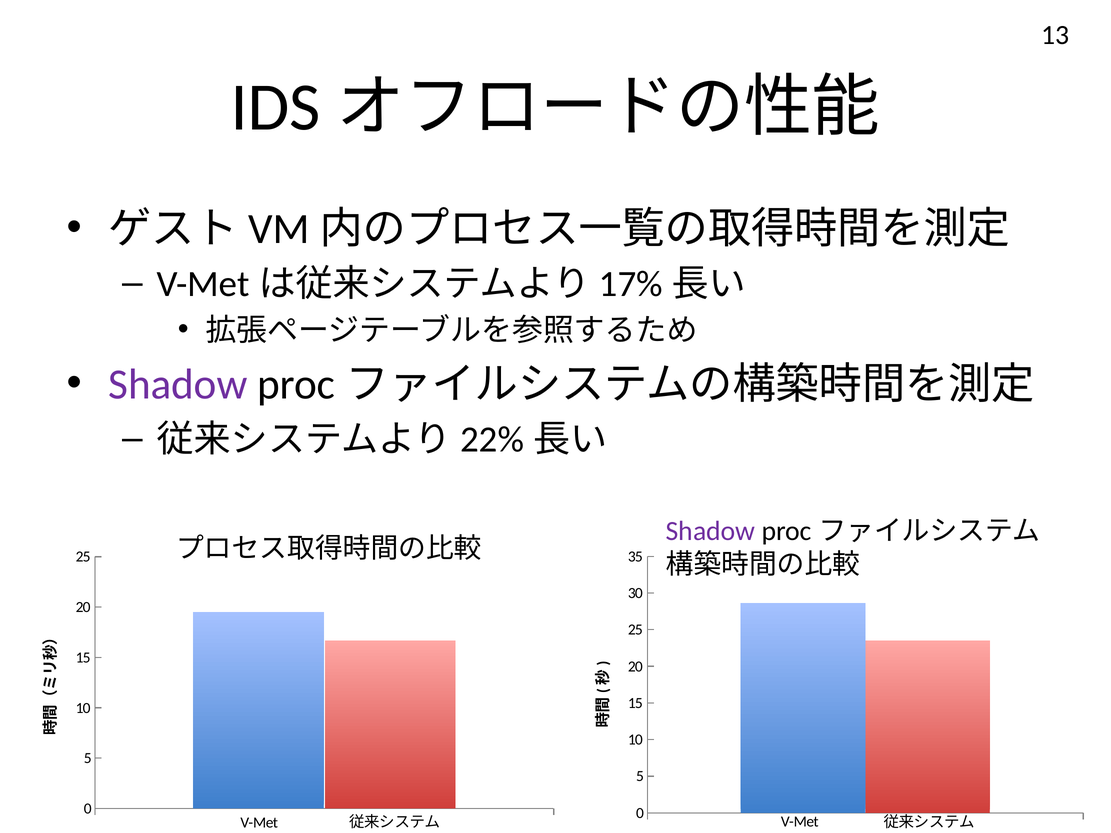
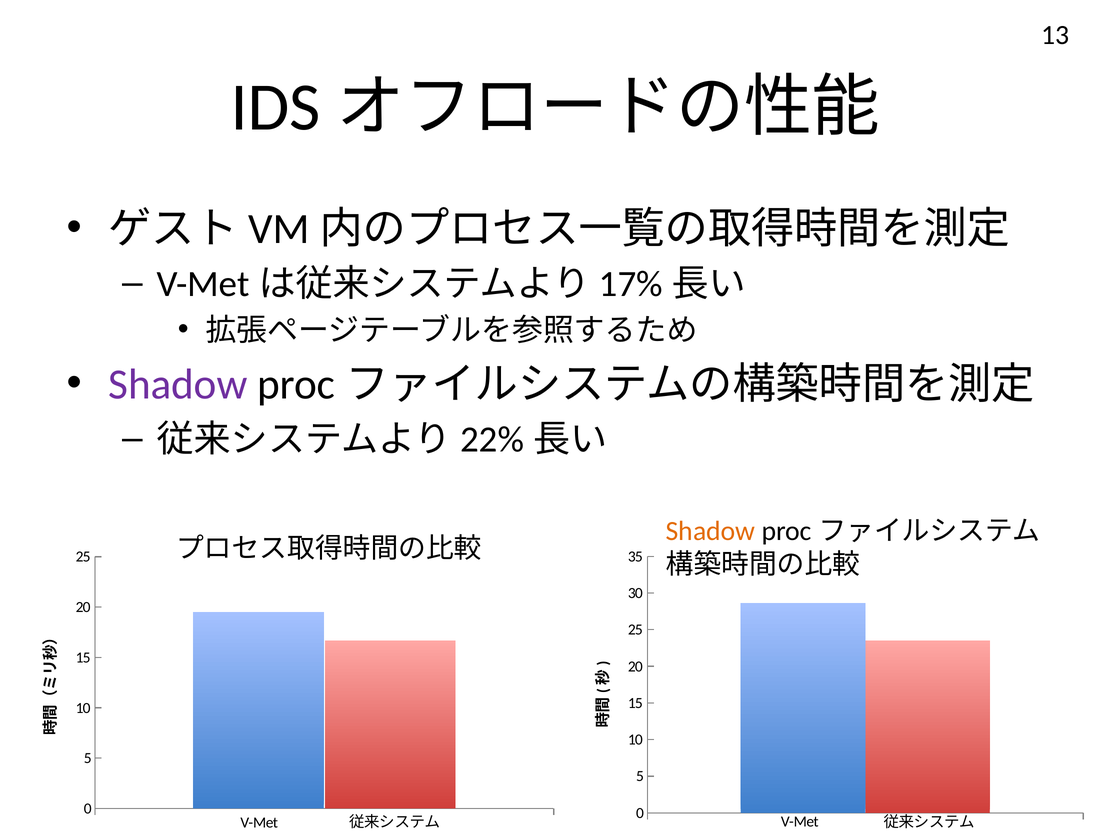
Shadow colour: purple -> orange (710, 531)
